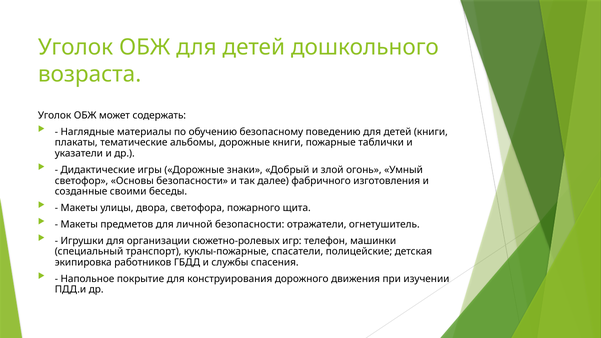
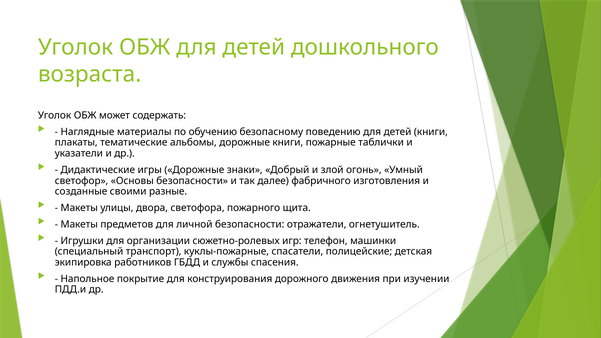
беседы: беседы -> разные (168, 192)
